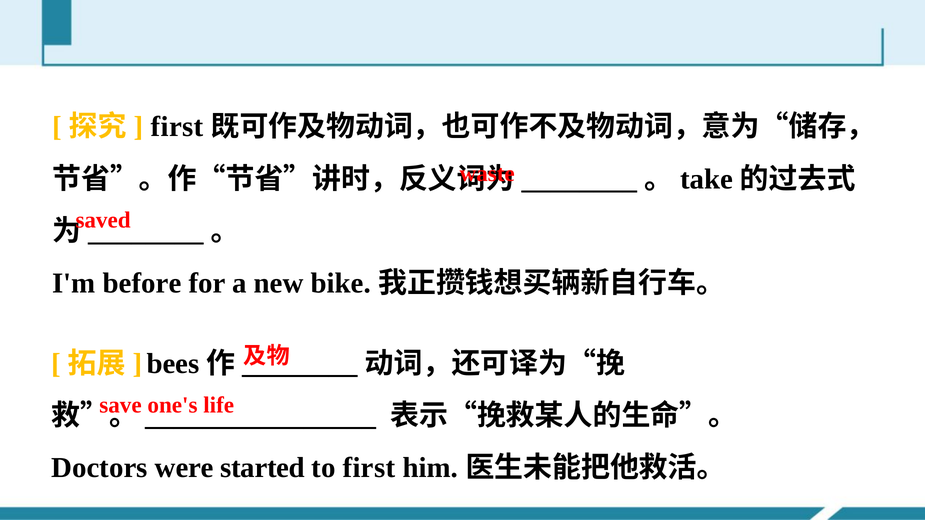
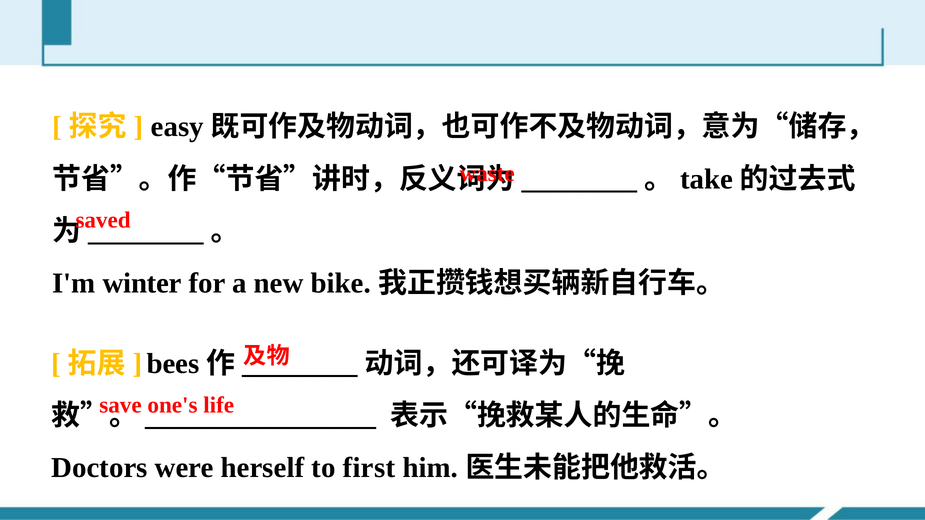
first: first -> easy (177, 127)
before: before -> winter (142, 283)
started: started -> herself (262, 468)
